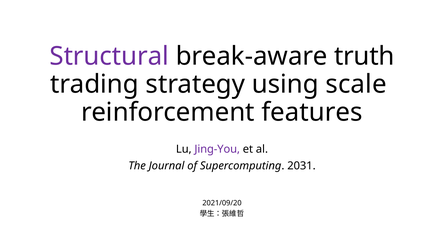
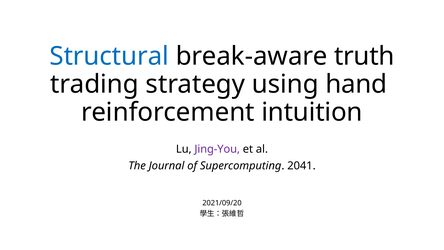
Structural colour: purple -> blue (109, 56)
scale: scale -> hand (356, 84)
features: features -> intuition (312, 112)
2031: 2031 -> 2041 (301, 166)
